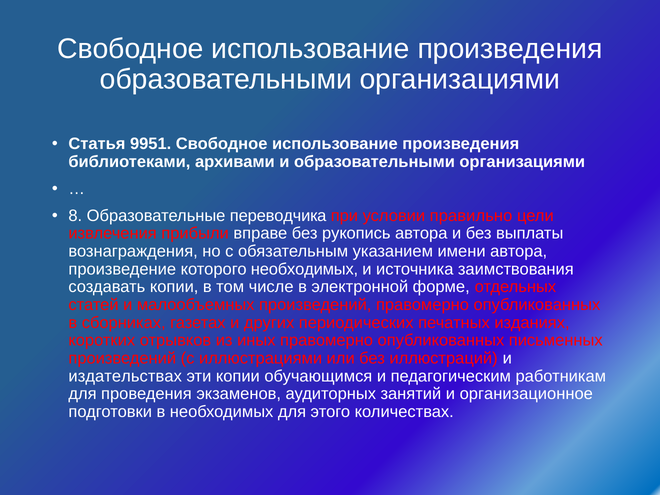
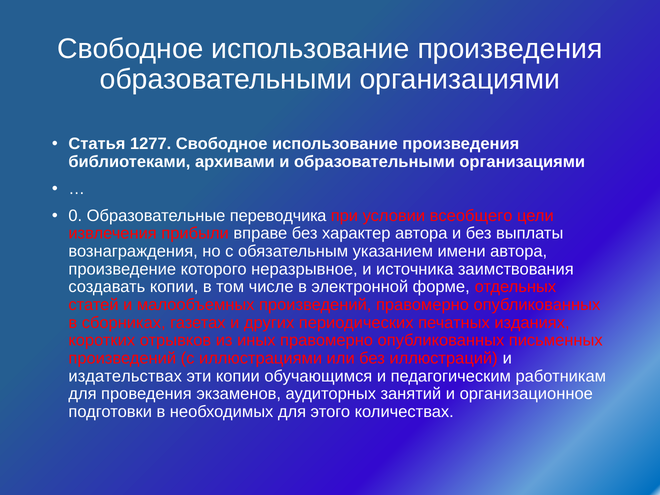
9951: 9951 -> 1277 (151, 144)
8: 8 -> 0 (75, 216)
правильно: правильно -> всеобщего (471, 216)
рукопись: рукопись -> характер (356, 234)
которого необходимых: необходимых -> неразрывное (304, 269)
